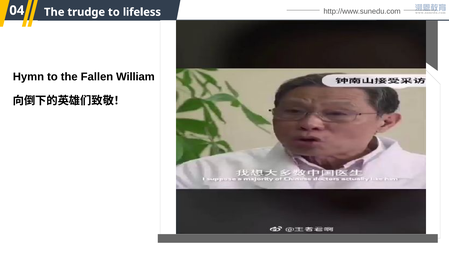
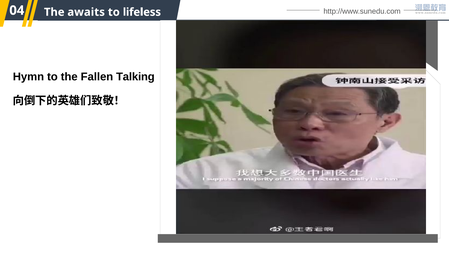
trudge: trudge -> awaits (86, 12)
William: William -> Talking (135, 77)
